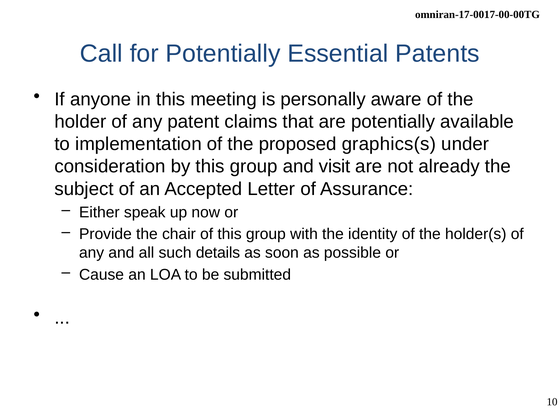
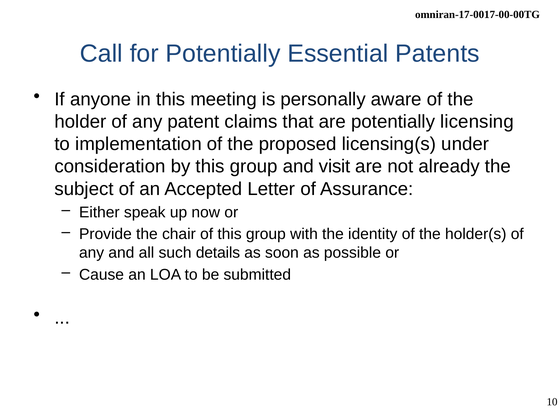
available: available -> licensing (477, 122)
graphics(s: graphics(s -> licensing(s (389, 144)
